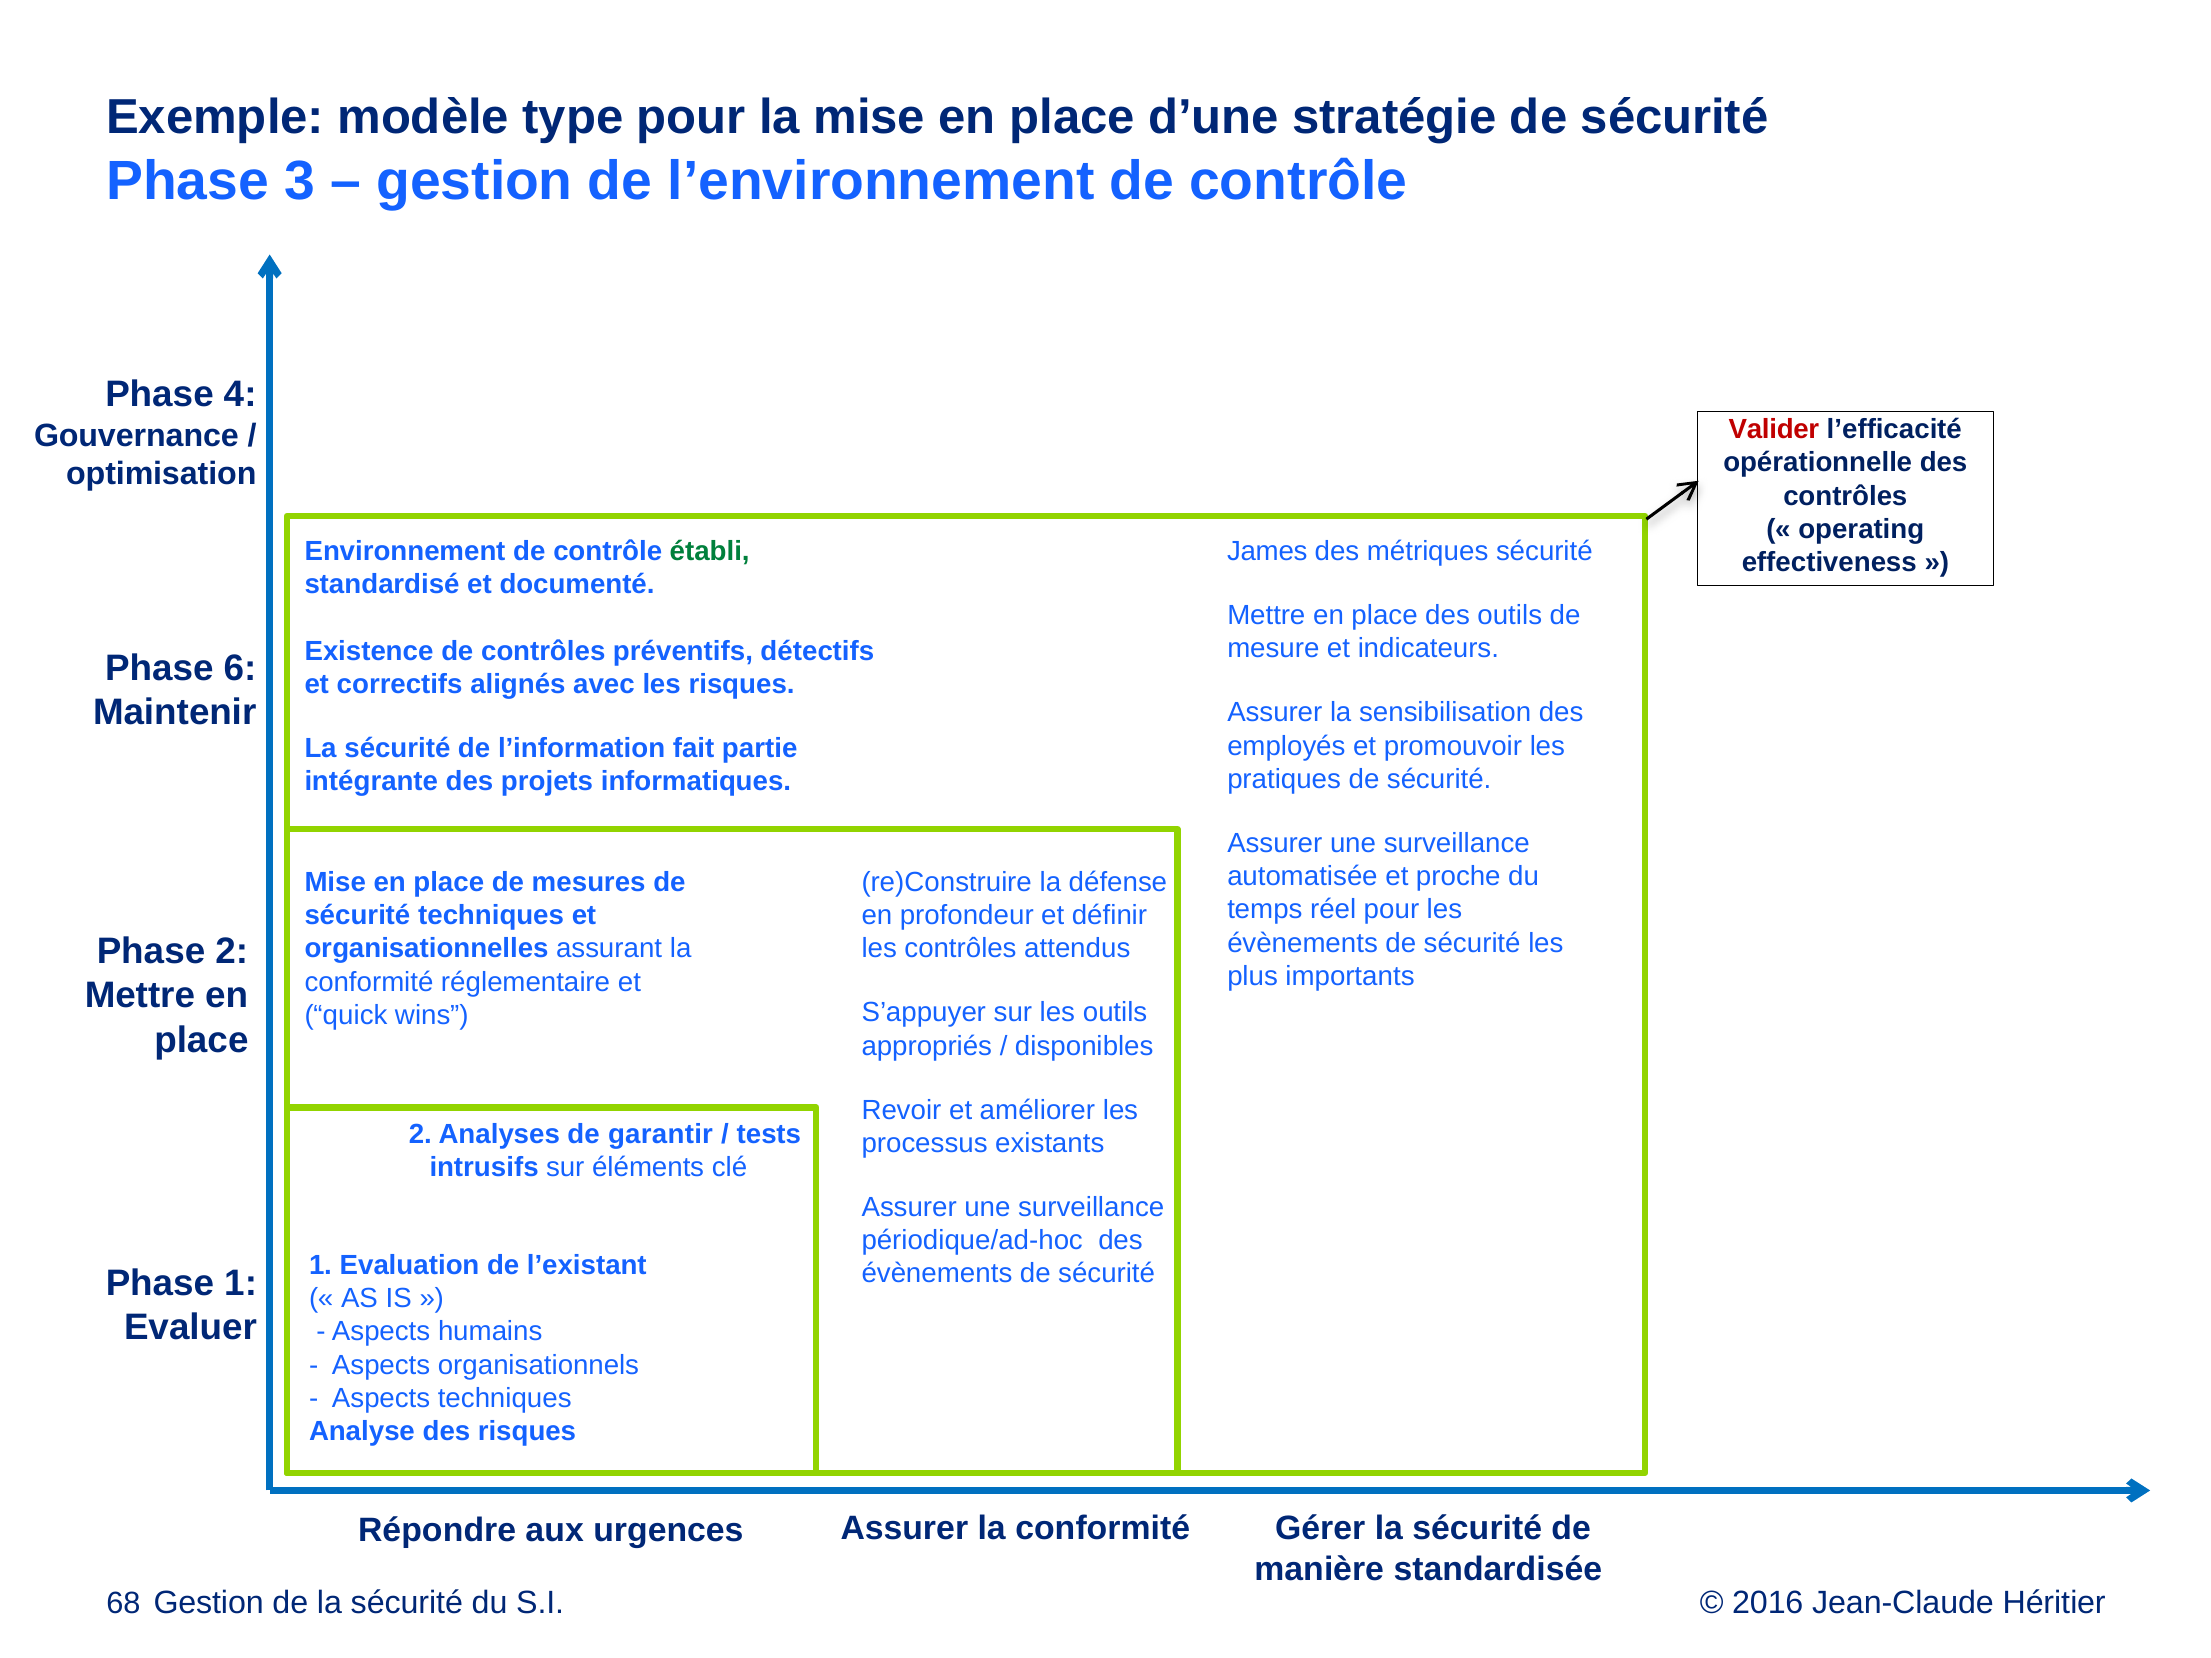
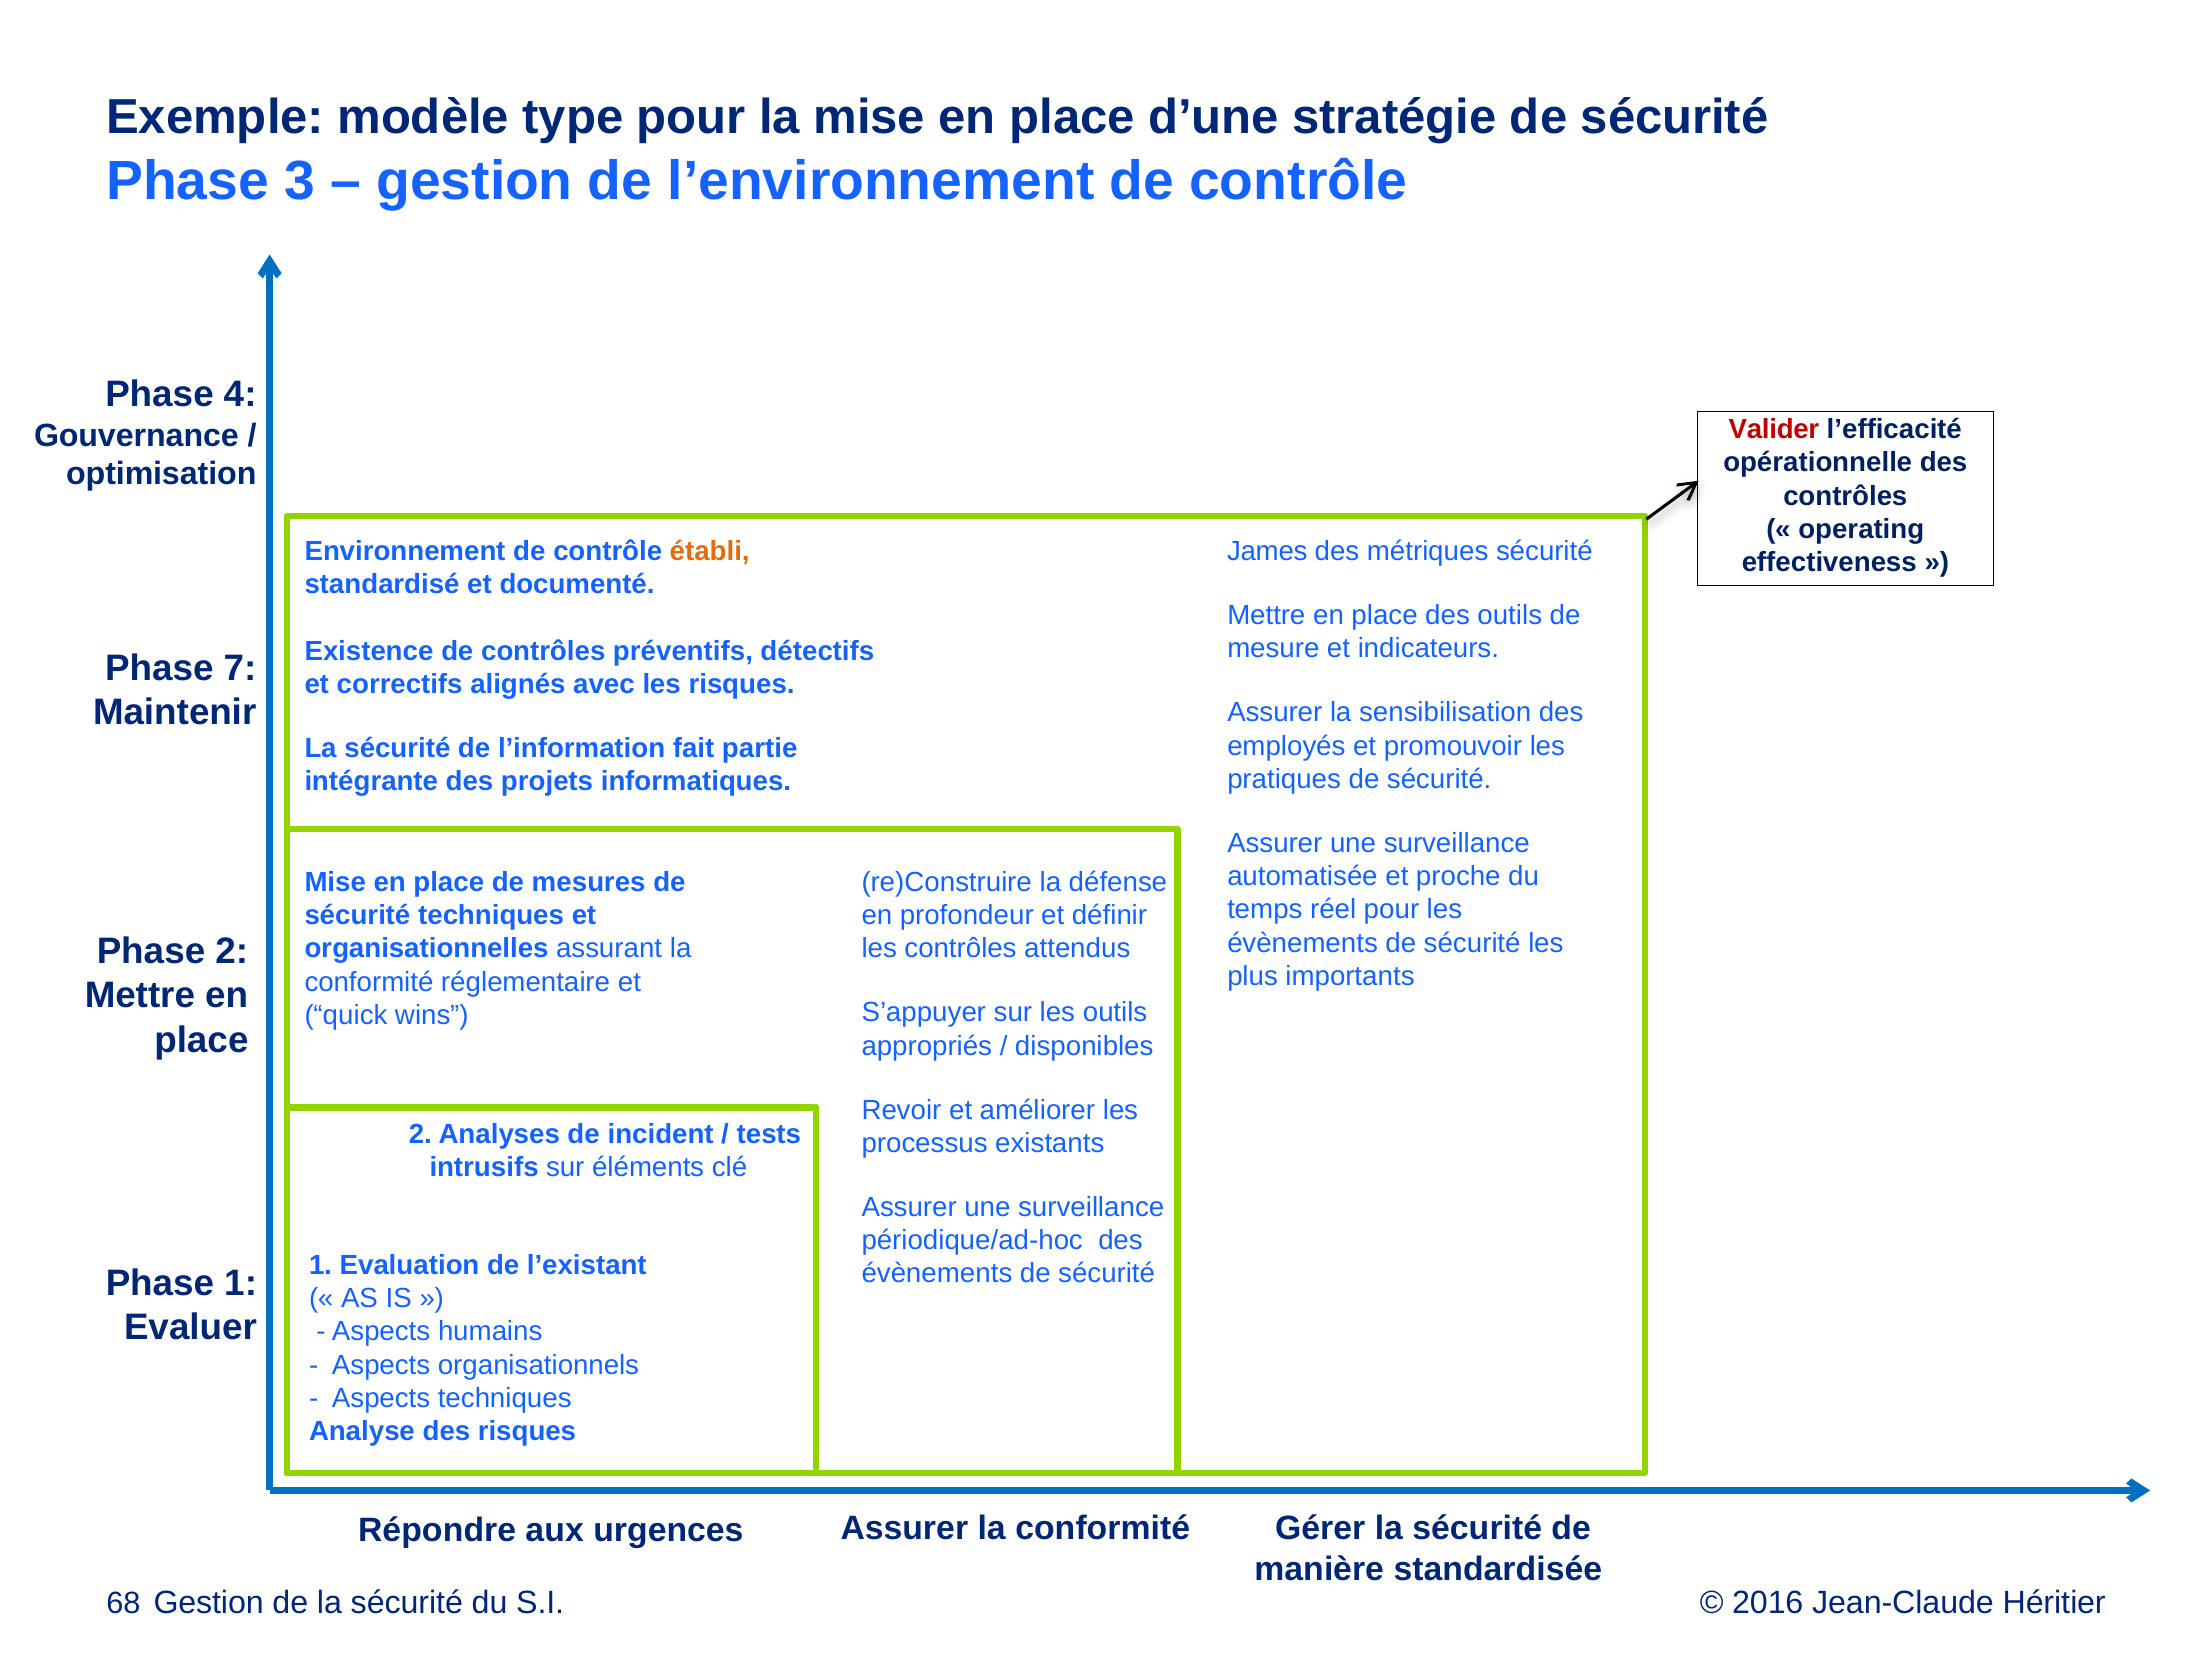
établi colour: green -> orange (710, 552)
6: 6 -> 7 (240, 668)
garantir: garantir -> incident (661, 1135)
